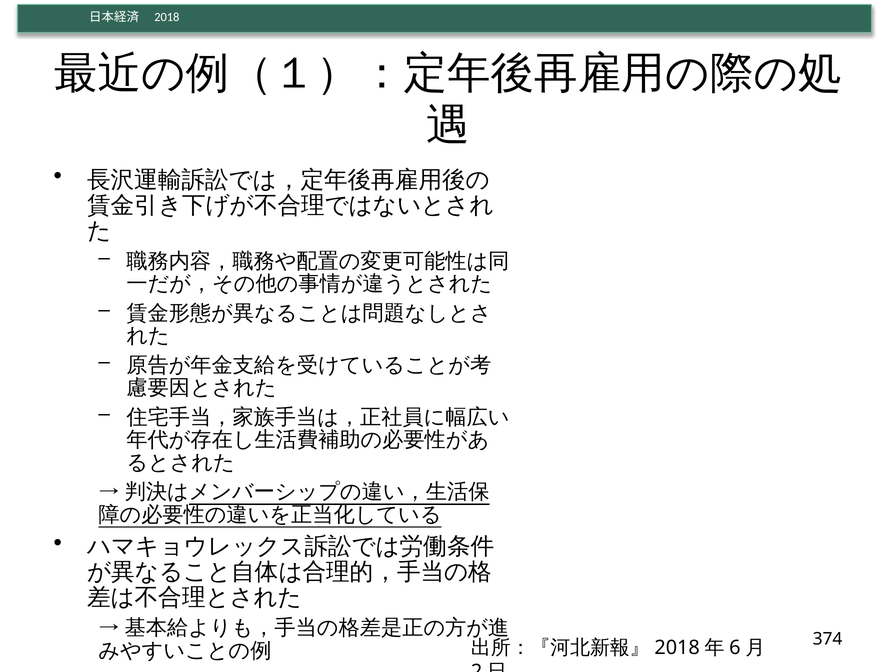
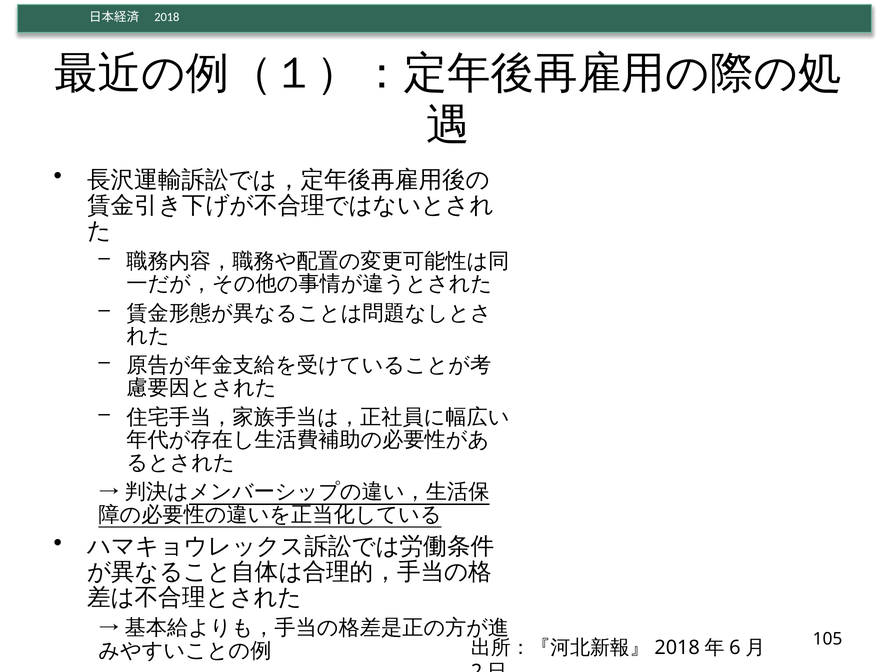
374: 374 -> 105 (828, 639)
